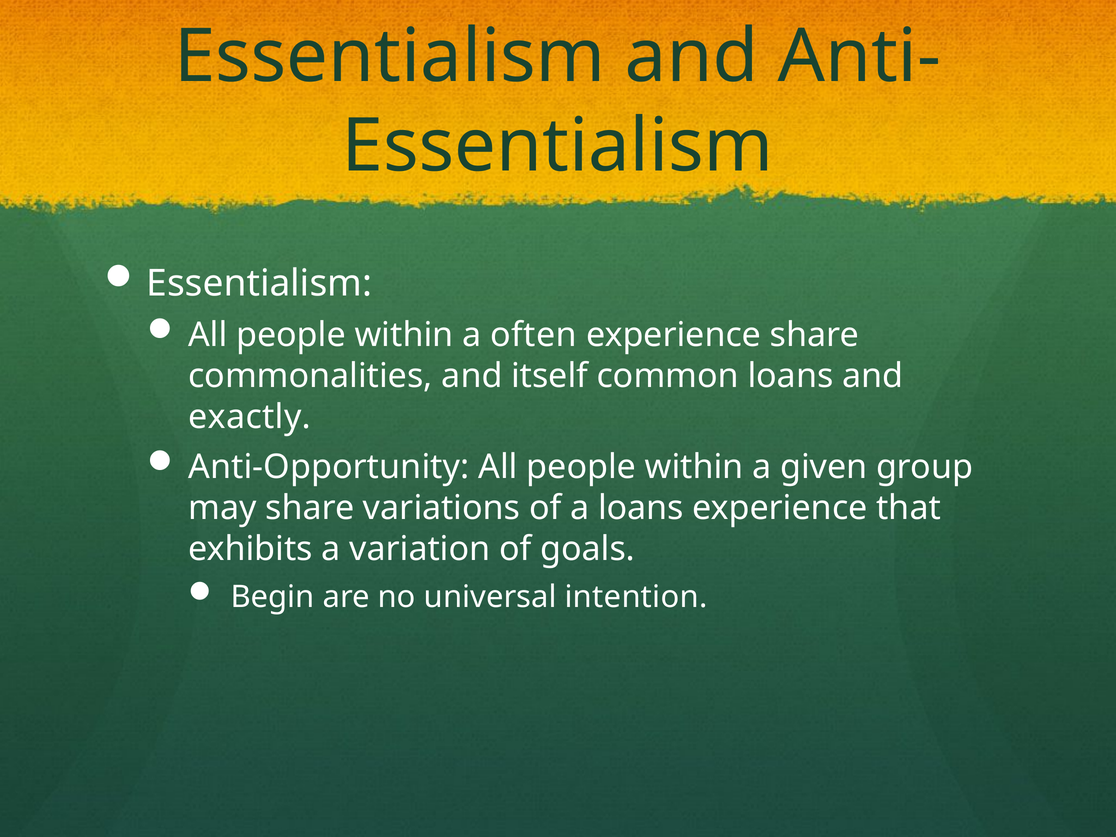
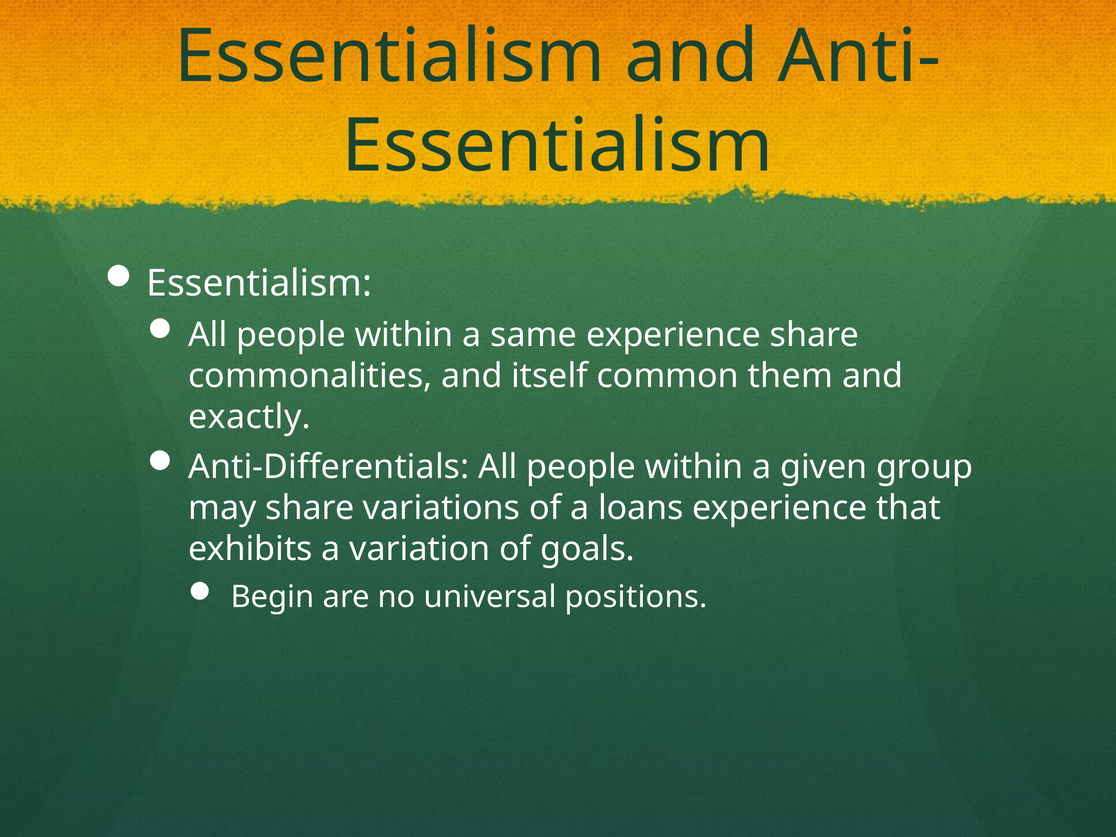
often: often -> same (534, 335)
common loans: loans -> them (790, 376)
Anti-Opportunity: Anti-Opportunity -> Anti-Differentials (329, 467)
intention: intention -> positions (636, 597)
